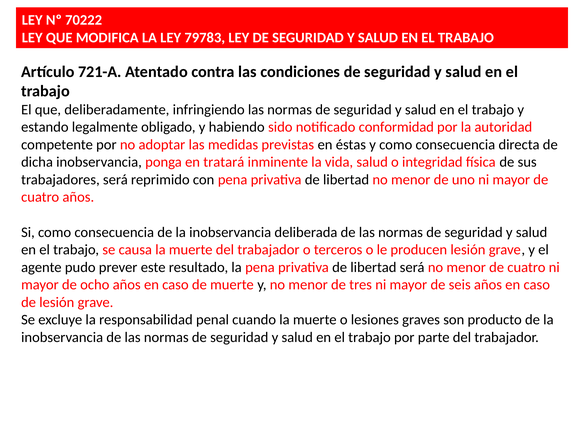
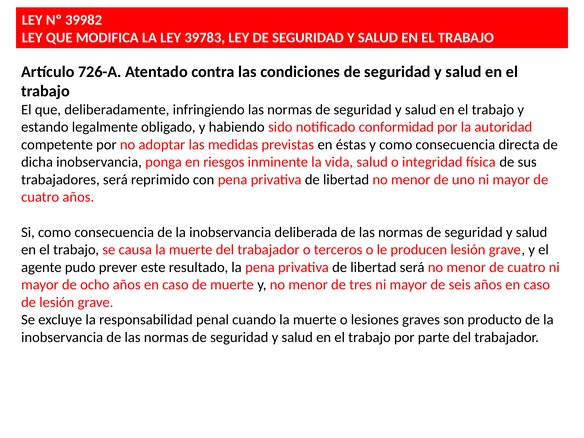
70222: 70222 -> 39982 (84, 20)
79783: 79783 -> 39783 (205, 38)
721-A: 721-A -> 726-A (100, 72)
tratará: tratará -> riesgos (224, 162)
